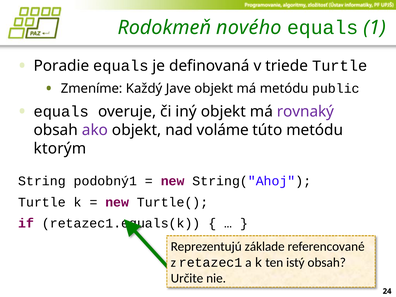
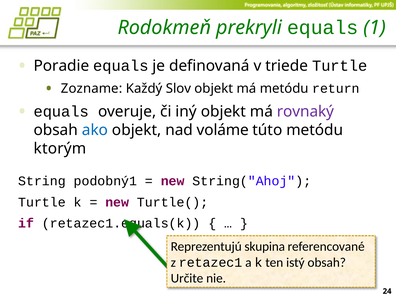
nového: nového -> prekryli (249, 28)
Zmeníme: Zmeníme -> Zozname (92, 89)
Jave: Jave -> Slov (178, 89)
public: public -> return (336, 89)
ako colour: purple -> blue (95, 130)
základe: základe -> skupina (265, 247)
